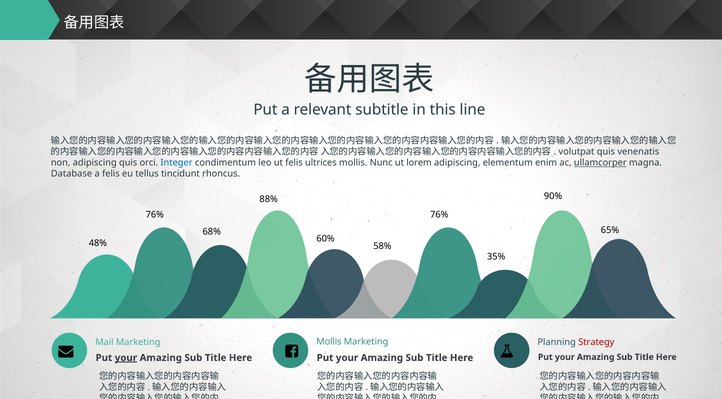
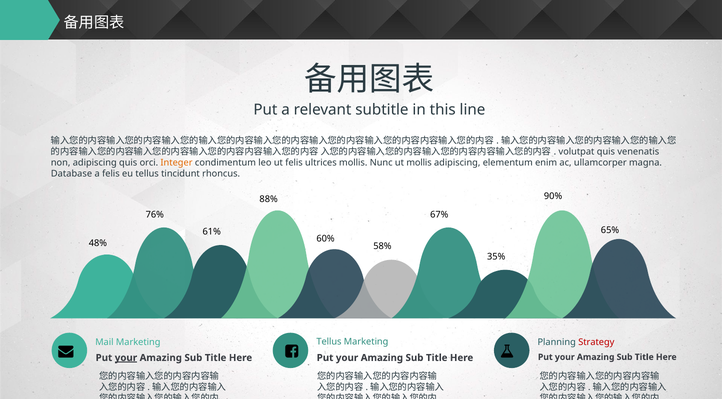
Integer colour: blue -> orange (177, 163)
ut lorem: lorem -> mollis (419, 163)
ullamcorper underline: present -> none (600, 163)
76%: 76% -> 67% (439, 215)
68%: 68% -> 61% (212, 232)
Mollis: Mollis -> Tellus (329, 342)
